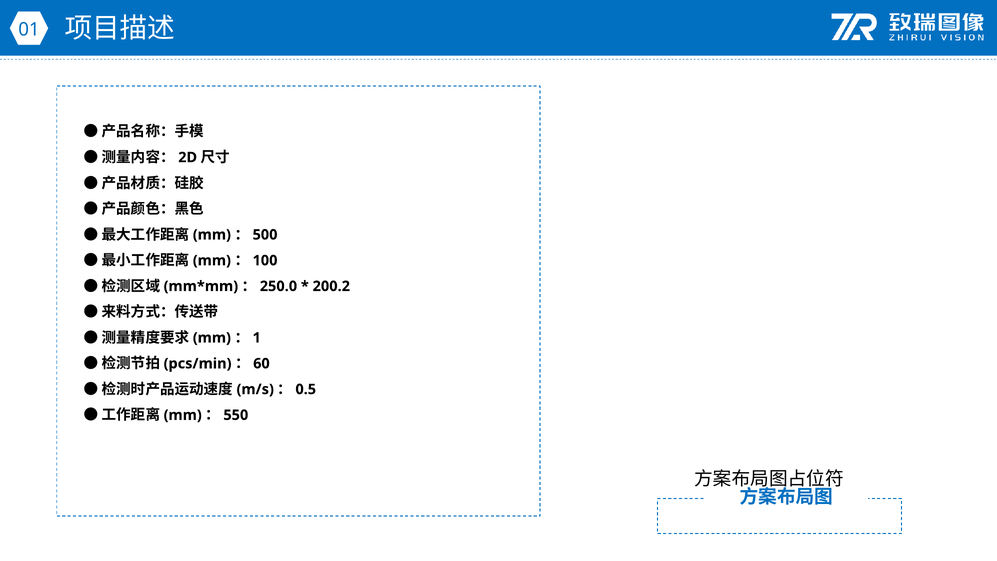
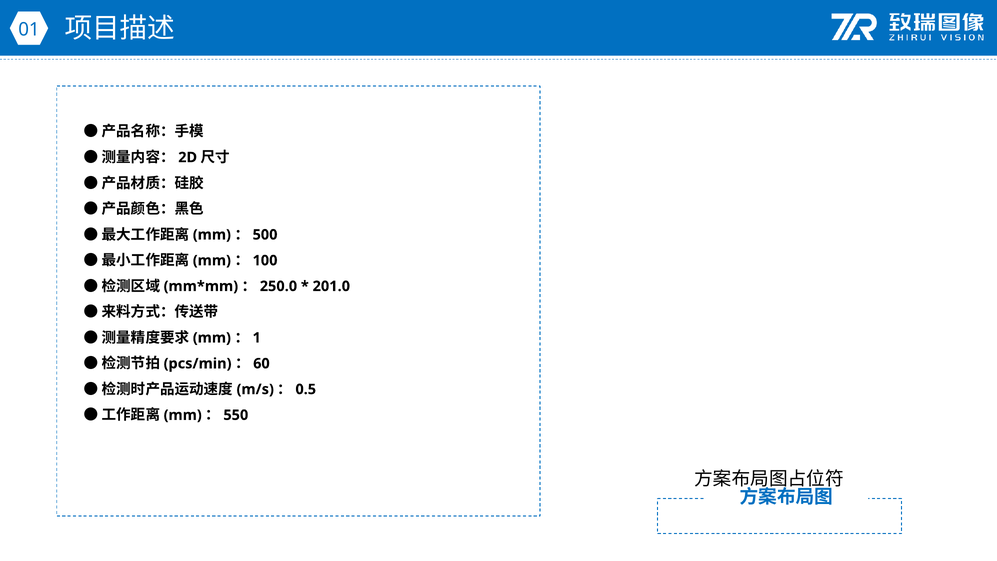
200.2: 200.2 -> 201.0 (331, 286)
